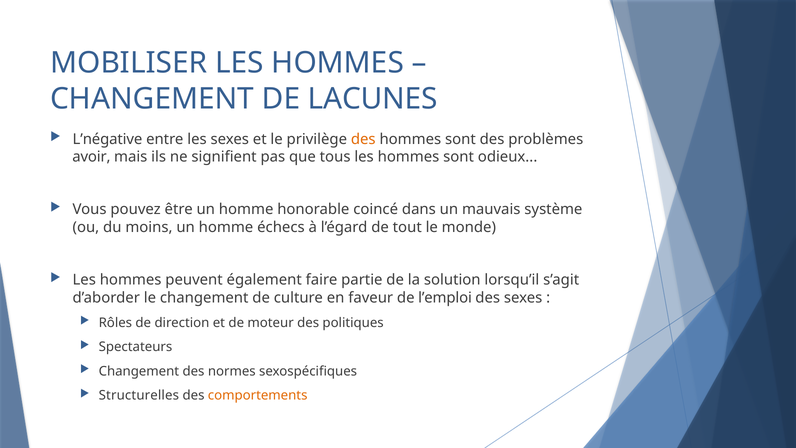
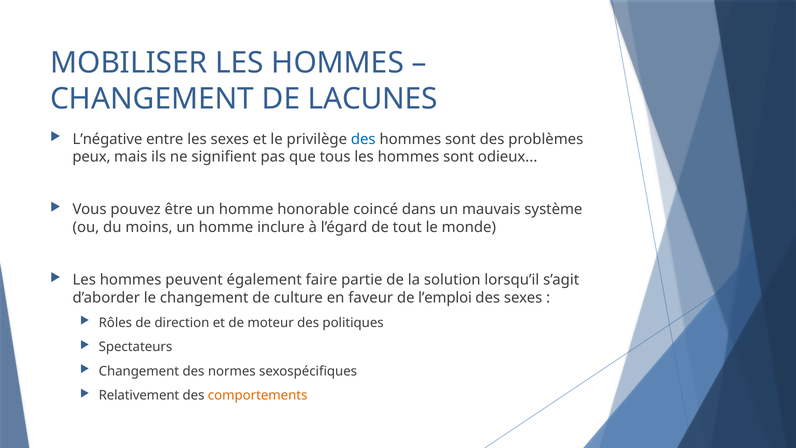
des colour: orange -> blue (363, 139)
avoir: avoir -> peux (91, 157)
échecs: échecs -> inclure (281, 227)
Structurelles: Structurelles -> Relativement (139, 395)
